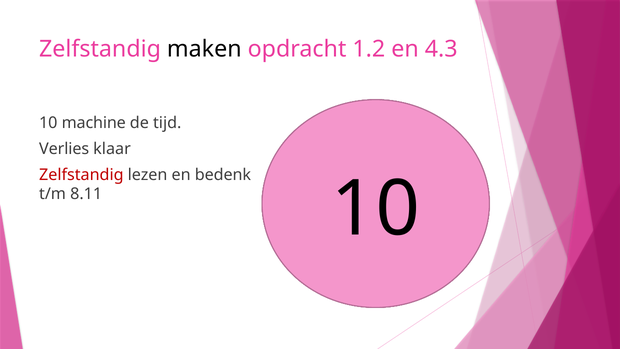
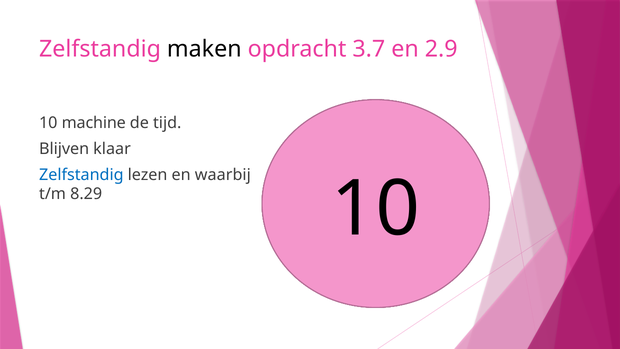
1.2: 1.2 -> 3.7 (369, 49)
4.3: 4.3 -> 2.9 (441, 49)
Verlies: Verlies -> Blijven (64, 149)
Zelfstandig colour: red -> blue (81, 175)
bedenk: bedenk -> waarbij (223, 175)
8.11: 8.11 -> 8.29 (86, 194)
